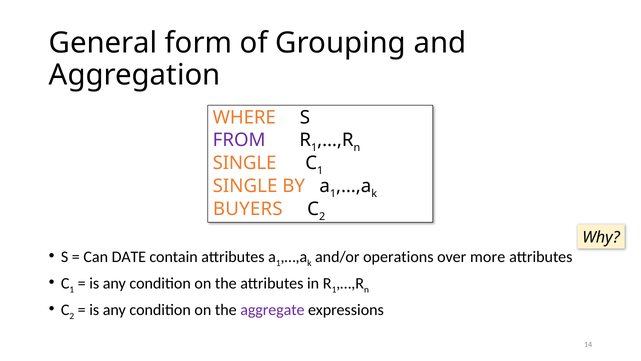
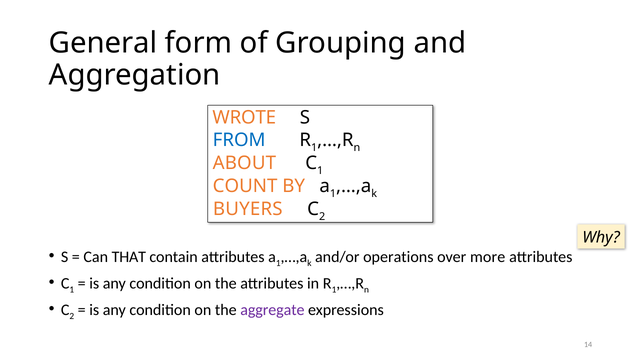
WHERE: WHERE -> WROTE (244, 118)
FROM colour: purple -> blue (239, 140)
SINGLE: SINGLE -> ABOUT (244, 163)
SINGLE: SINGLE -> COUNT (245, 186)
DATE: DATE -> THAT (129, 257)
